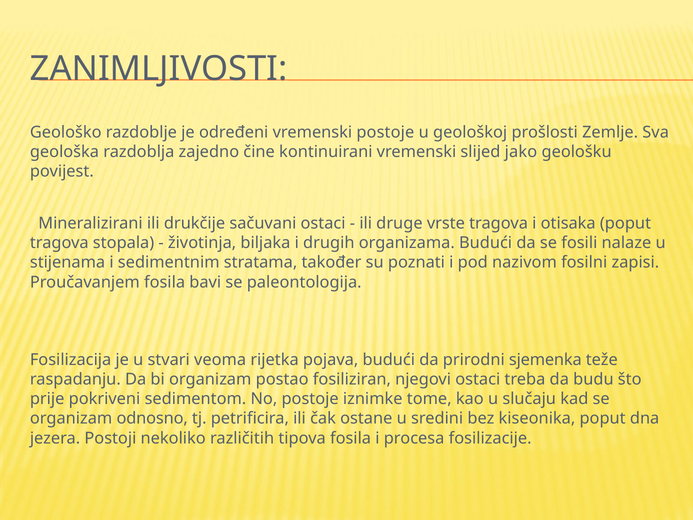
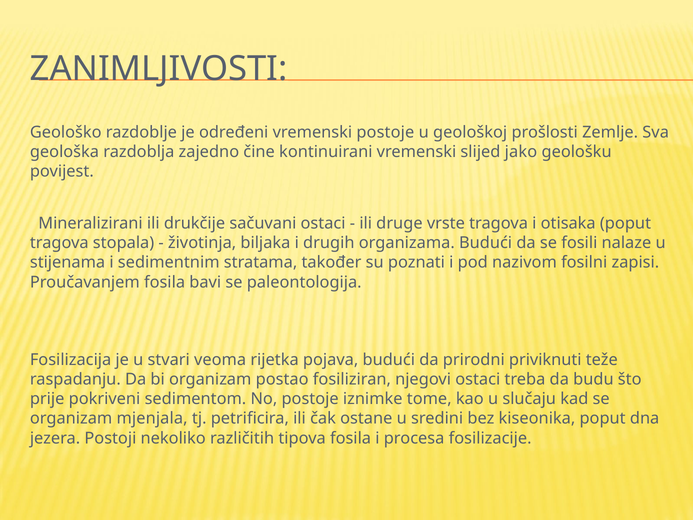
sjemenka: sjemenka -> priviknuti (545, 359)
odnosno: odnosno -> mjenjala (152, 418)
